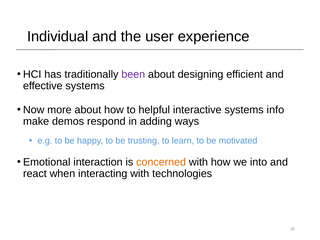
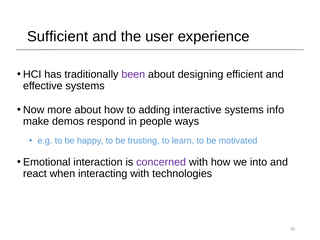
Individual: Individual -> Sufficient (58, 37)
helpful: helpful -> adding (154, 110)
adding: adding -> people (156, 121)
concerned colour: orange -> purple (161, 162)
